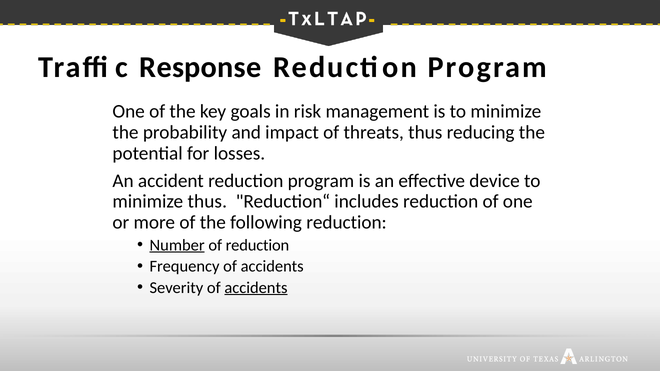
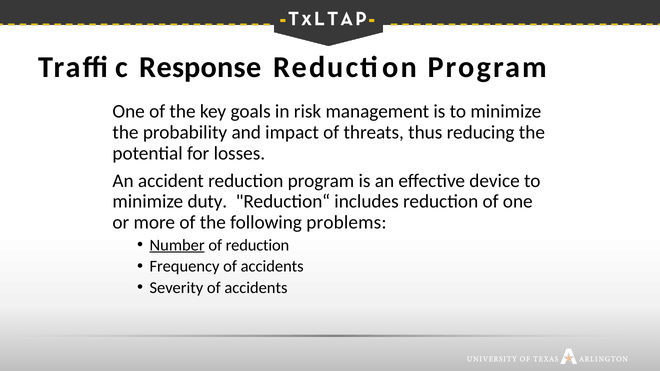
minimize thus: thus -> duty (207, 202)
following reduction: reduction -> problems (346, 223)
accidents underline: present -> none (256, 288)
